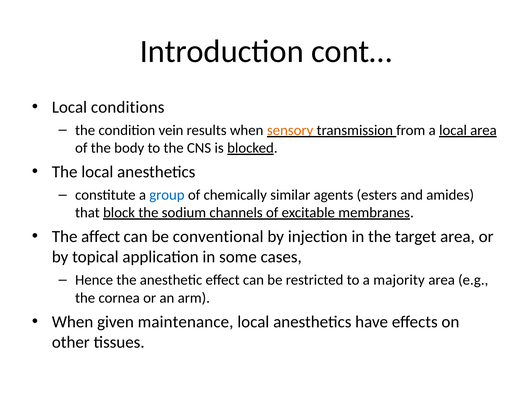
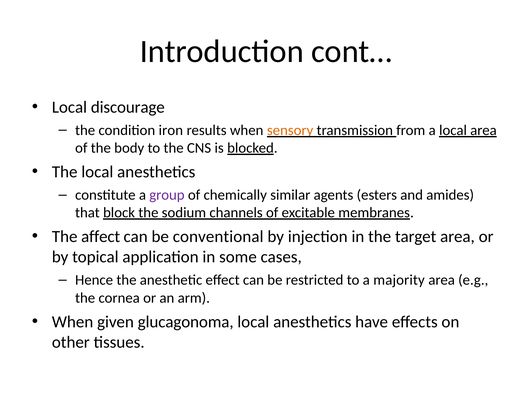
conditions: conditions -> discourage (128, 107)
vein: vein -> iron (171, 130)
group colour: blue -> purple (167, 195)
maintenance: maintenance -> glucagonoma (186, 322)
